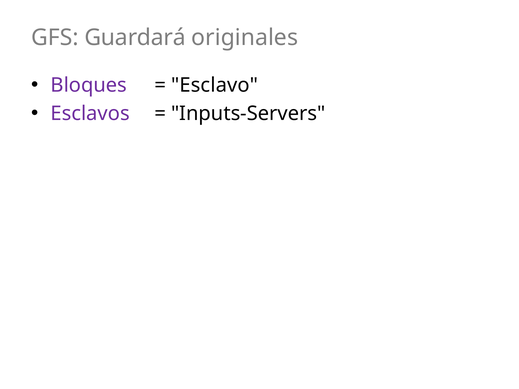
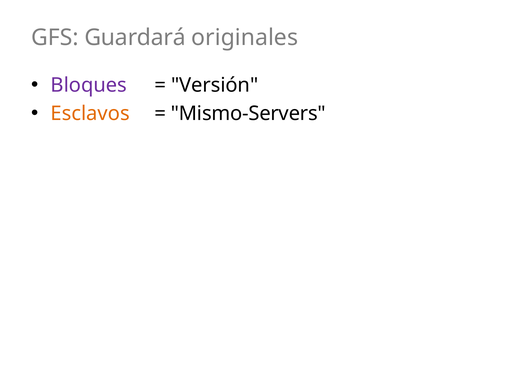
Esclavo: Esclavo -> Versión (215, 85)
Esclavos colour: purple -> orange (90, 114)
Inputs-Servers: Inputs-Servers -> Mismo-Servers (248, 114)
